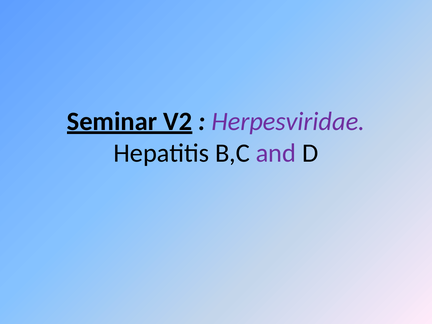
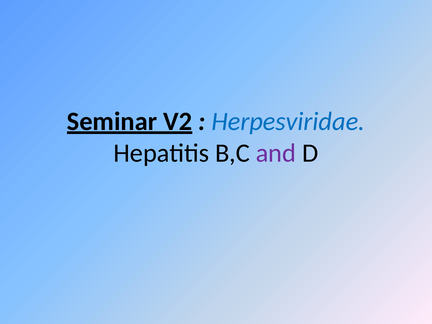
Herpesviridae colour: purple -> blue (288, 121)
